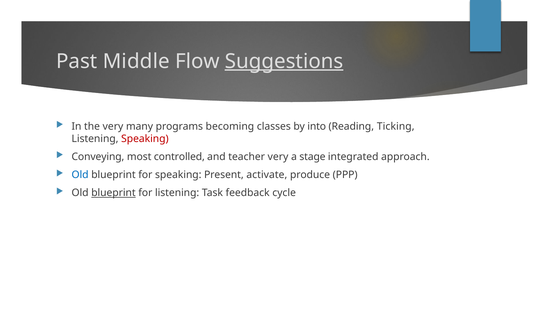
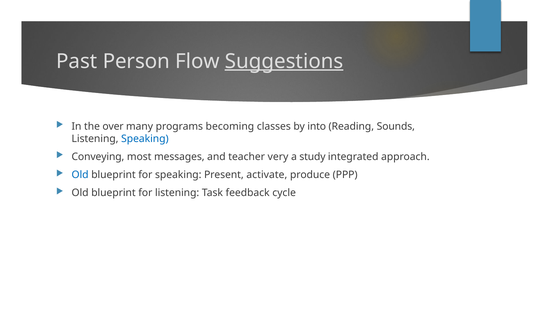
Middle: Middle -> Person (136, 61)
the very: very -> over (113, 126)
Ticking: Ticking -> Sounds (396, 126)
Speaking colour: red -> blue (145, 139)
controlled: controlled -> messages (179, 157)
stage: stage -> study (312, 157)
blueprint underline: present -> none (113, 193)
